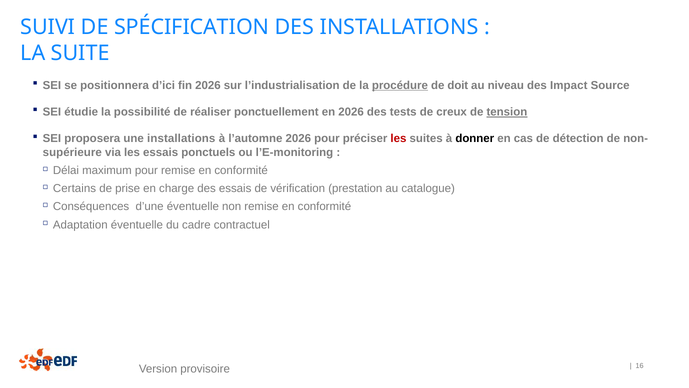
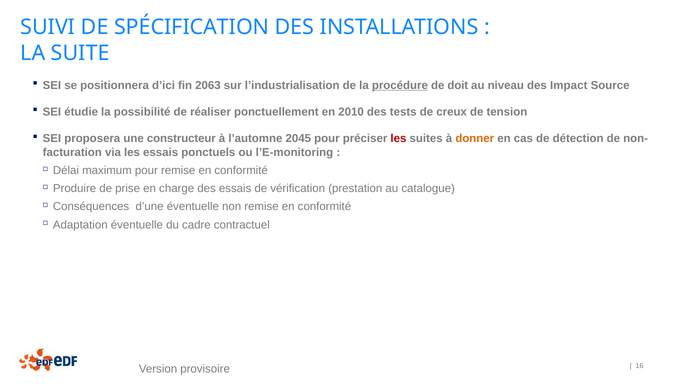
fin 2026: 2026 -> 2063 (208, 85)
en 2026: 2026 -> 2010 (351, 112)
tension underline: present -> none (507, 112)
une installations: installations -> constructeur (181, 139)
l’automne 2026: 2026 -> 2045 (298, 139)
donner colour: black -> orange (475, 139)
supérieure: supérieure -> facturation (72, 152)
Certains: Certains -> Produire (75, 188)
